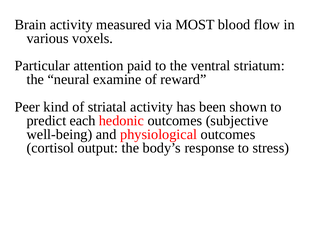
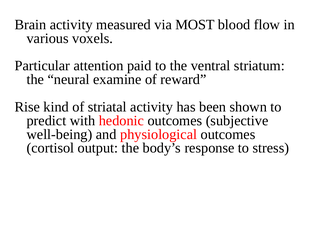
Peer: Peer -> Rise (27, 107)
each: each -> with (82, 120)
